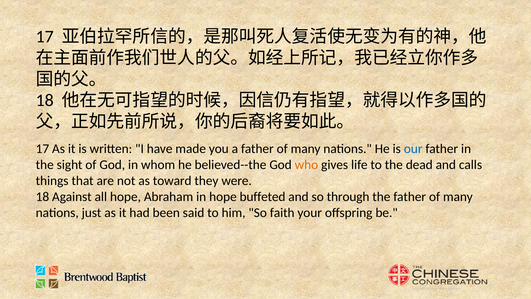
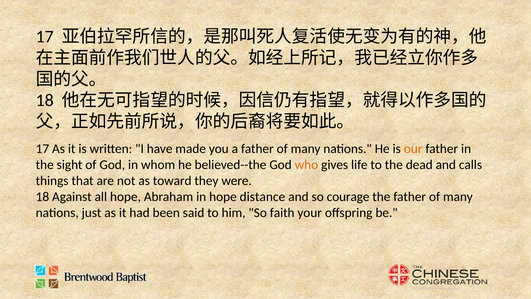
our colour: blue -> orange (413, 149)
buffeted: buffeted -> distance (262, 197)
through: through -> courage (348, 197)
